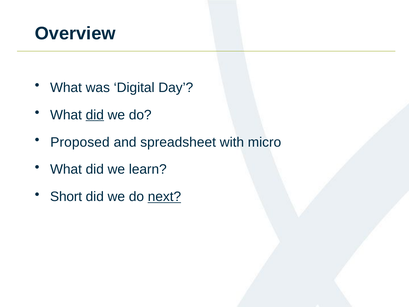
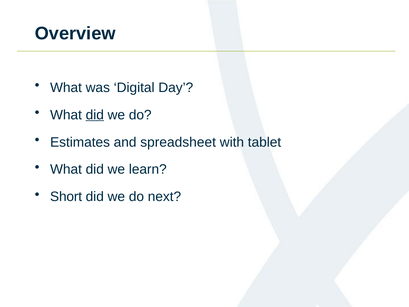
Proposed: Proposed -> Estimates (80, 142)
micro: micro -> tablet (264, 142)
next underline: present -> none (164, 197)
